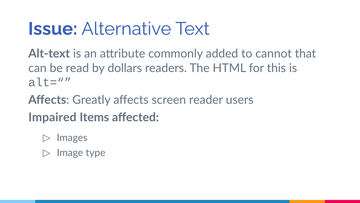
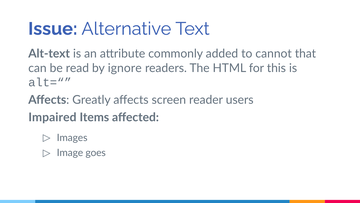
dollars: dollars -> ignore (125, 68)
type: type -> goes (96, 152)
